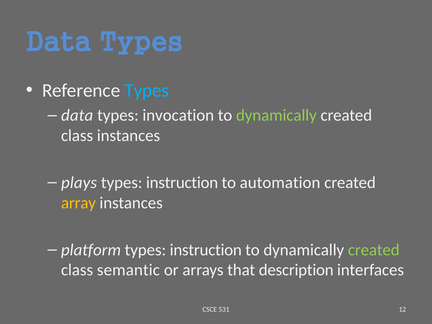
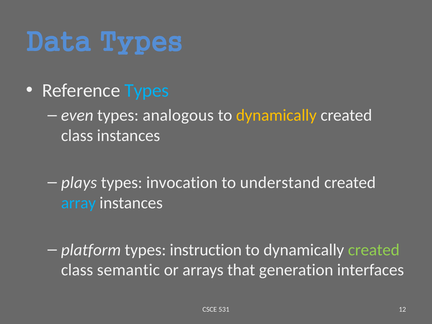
data: data -> even (77, 115)
invocation: invocation -> analogous (178, 115)
dynamically colour: light green -> yellow (276, 115)
instruction: instruction -> invocation (182, 183)
automation: automation -> understand (280, 183)
array colour: yellow -> light blue (78, 203)
description: description -> generation (296, 270)
